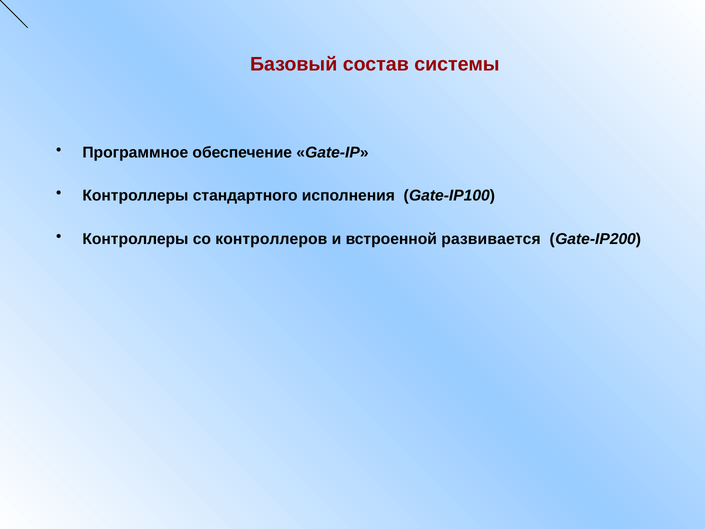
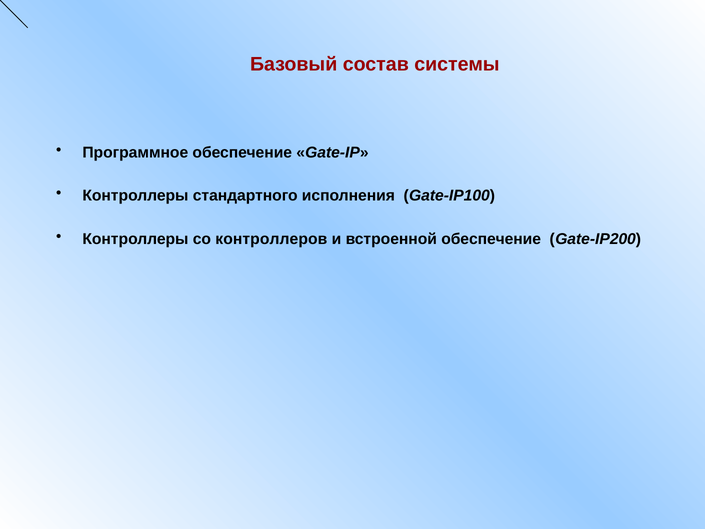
встроенной развивается: развивается -> обеспечение (491, 239)
